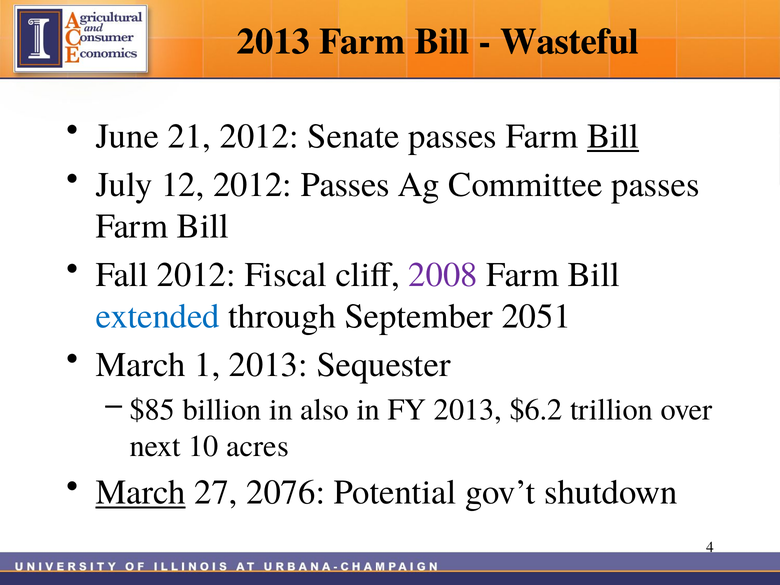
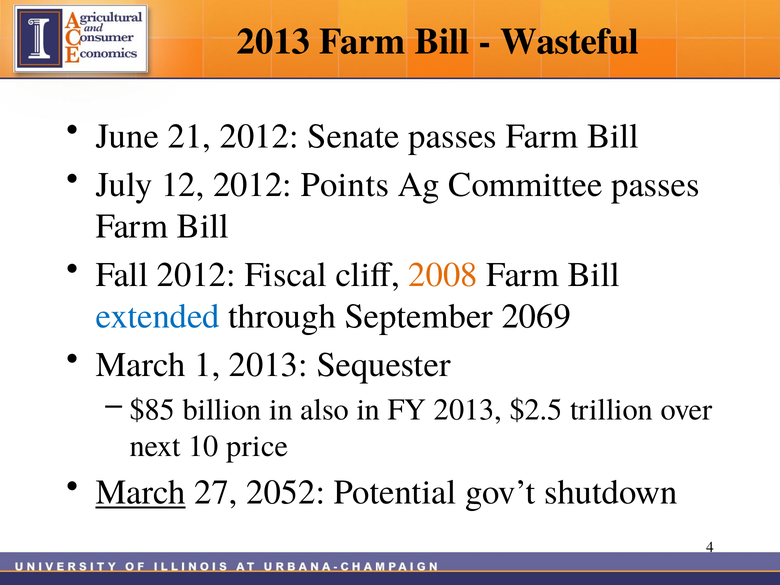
Bill underline: present -> none (613, 136)
2012 Passes: Passes -> Points (345, 185)
2008 colour: purple -> orange (443, 275)
2051: 2051 -> 2069 (536, 316)
$6.2: $6.2 -> $2.5 (536, 410)
acres: acres -> price (257, 446)
2076: 2076 -> 2052 (286, 492)
